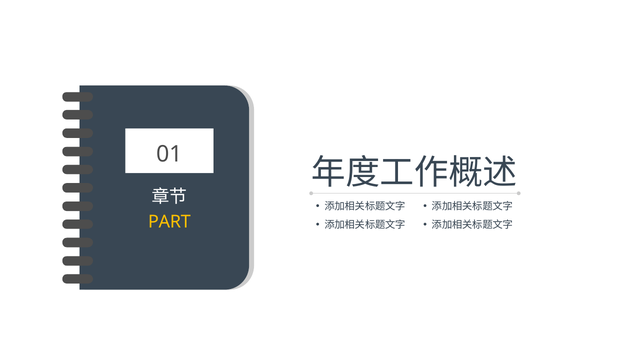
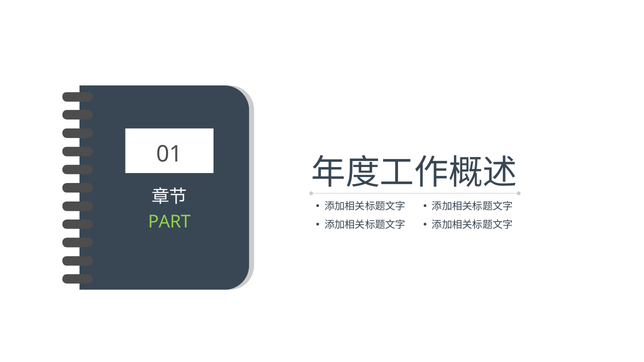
PART colour: yellow -> light green (169, 222)
